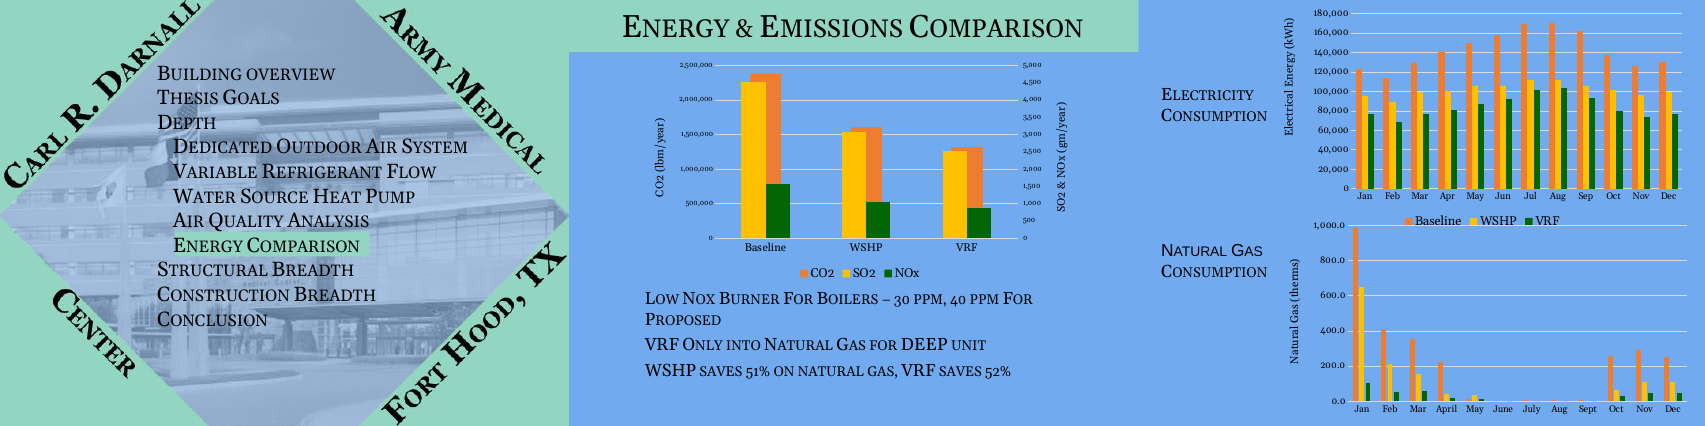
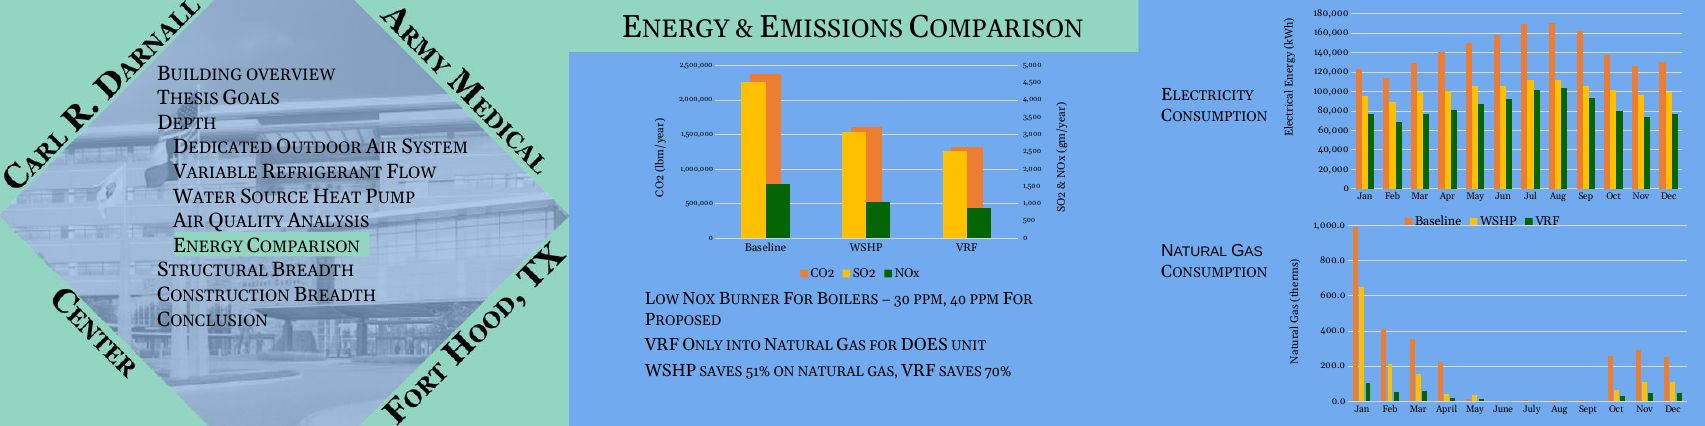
DEEP: DEEP -> DOES (924, 345)
52%: 52% -> 70% (998, 372)
